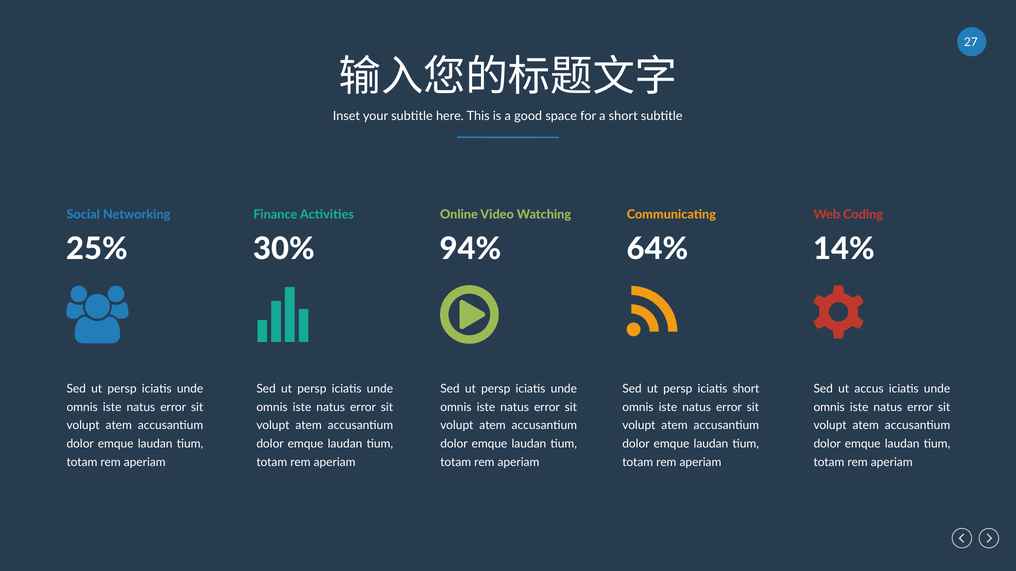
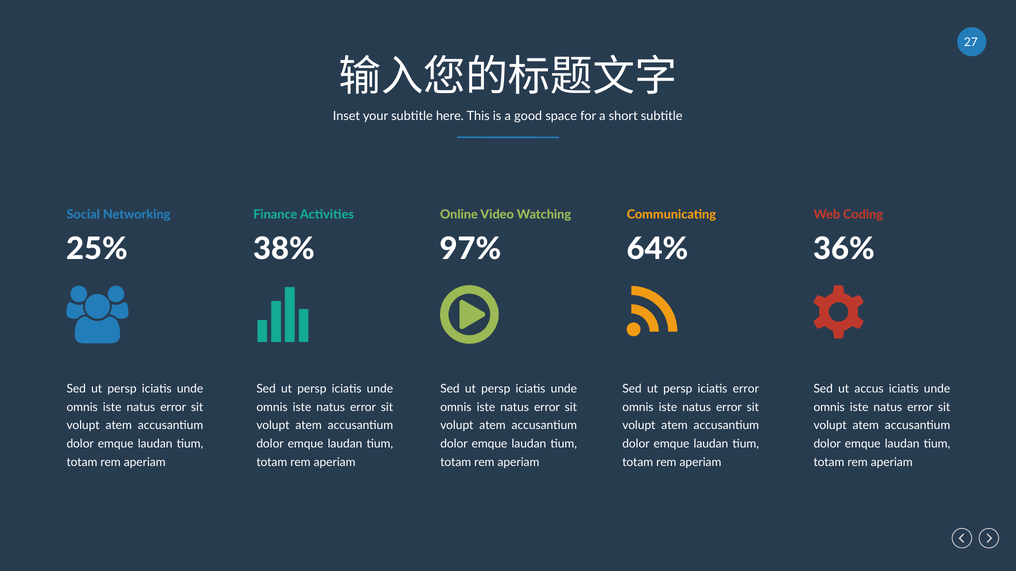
30%: 30% -> 38% (284, 249)
94%: 94% -> 97% (471, 249)
14%: 14% -> 36% (844, 249)
iciatis short: short -> error (746, 389)
